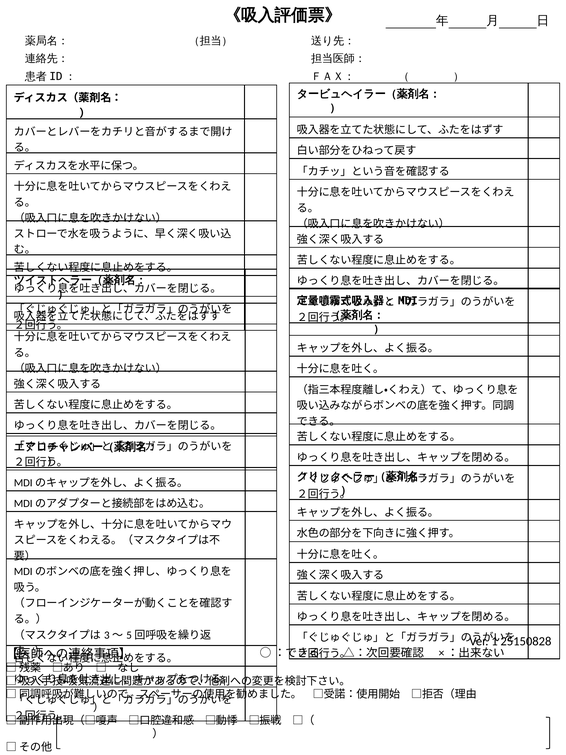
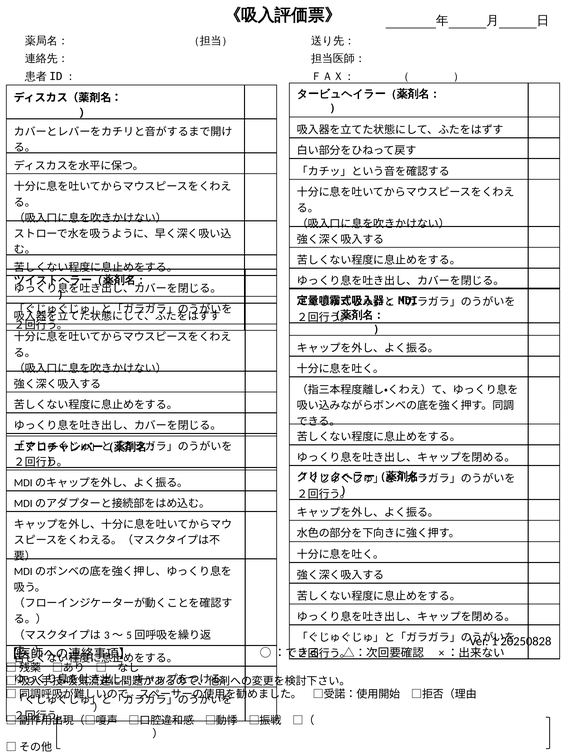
25150828: 25150828 -> 20250828 (526, 641)
